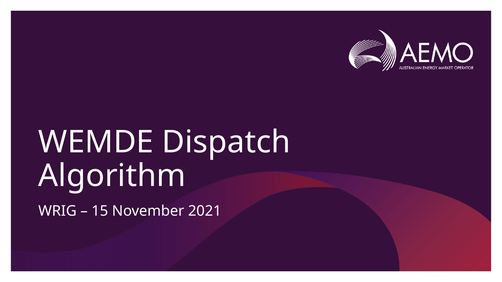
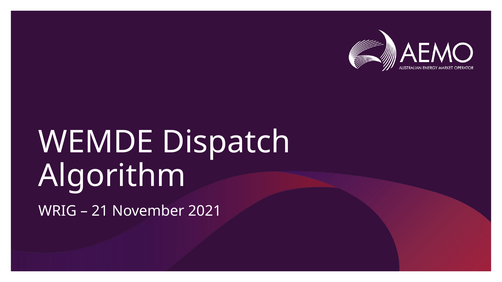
15: 15 -> 21 (100, 211)
